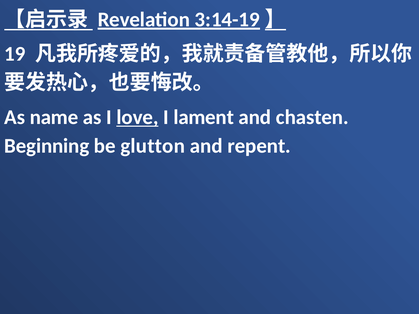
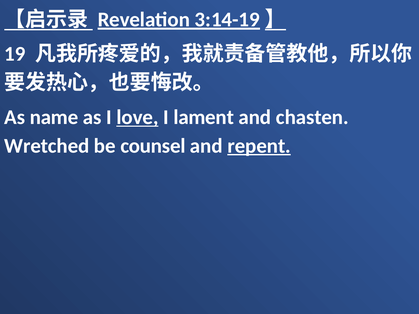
Beginning: Beginning -> Wretched (47, 146)
glutton: glutton -> counsel (153, 146)
repent underline: none -> present (259, 146)
